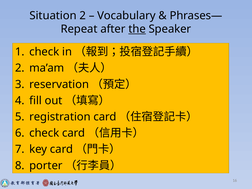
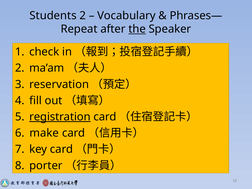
Situation: Situation -> Students (53, 16)
registration underline: none -> present (60, 117)
check: check -> make (44, 133)
